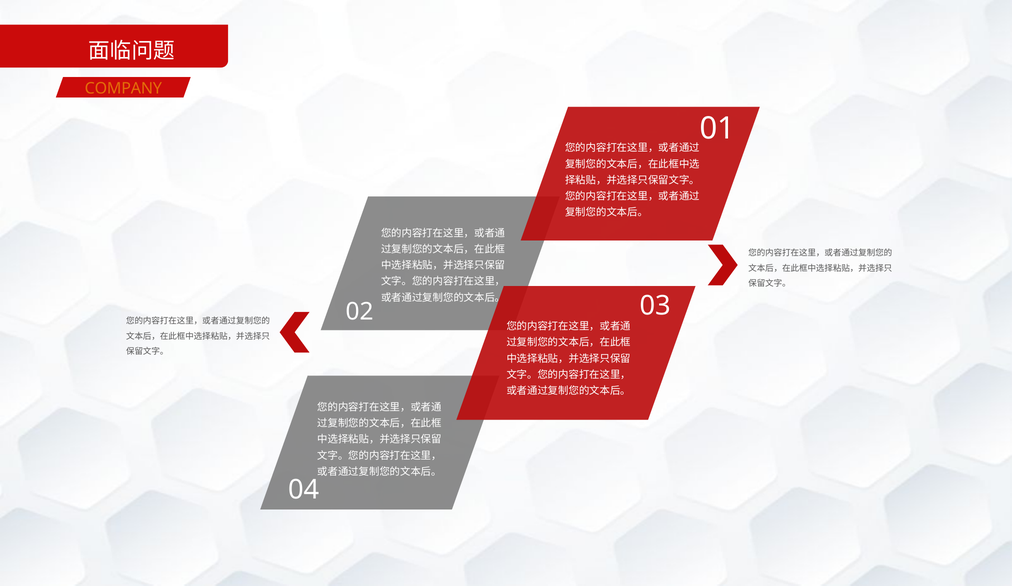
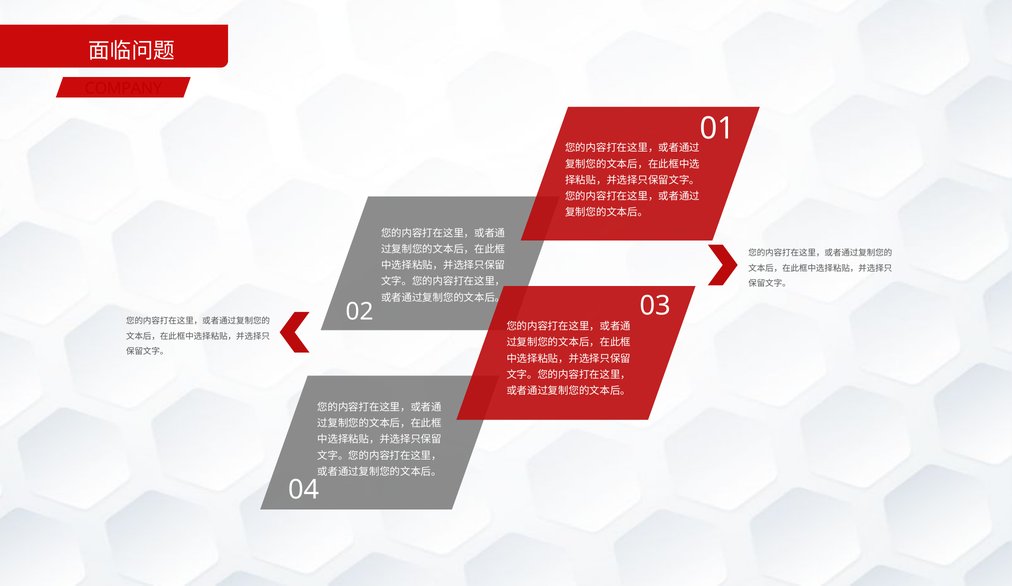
COMPANY colour: orange -> red (123, 88)
